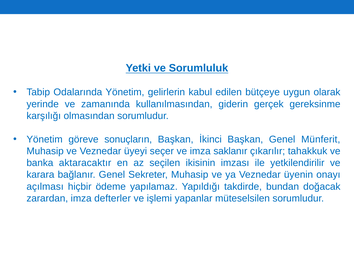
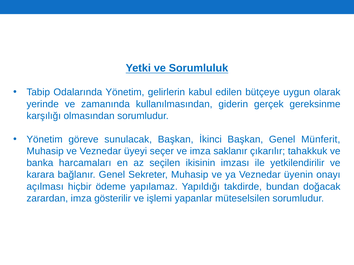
sonuçların: sonuçların -> sunulacak (128, 140)
aktaracaktır: aktaracaktır -> harcamaları (85, 163)
defterler: defterler -> gösterilir (113, 199)
